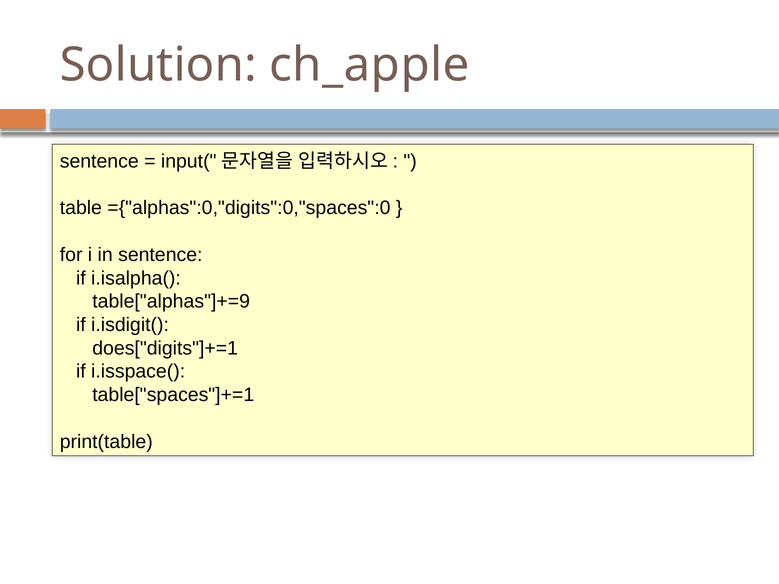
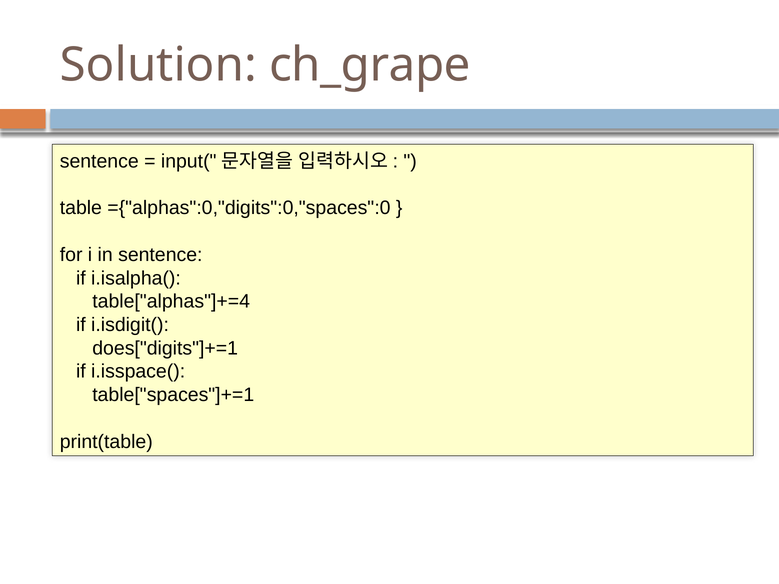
ch_apple: ch_apple -> ch_grape (370, 65)
table["alphas"]+=9: table["alphas"]+=9 -> table["alphas"]+=4 (171, 302)
